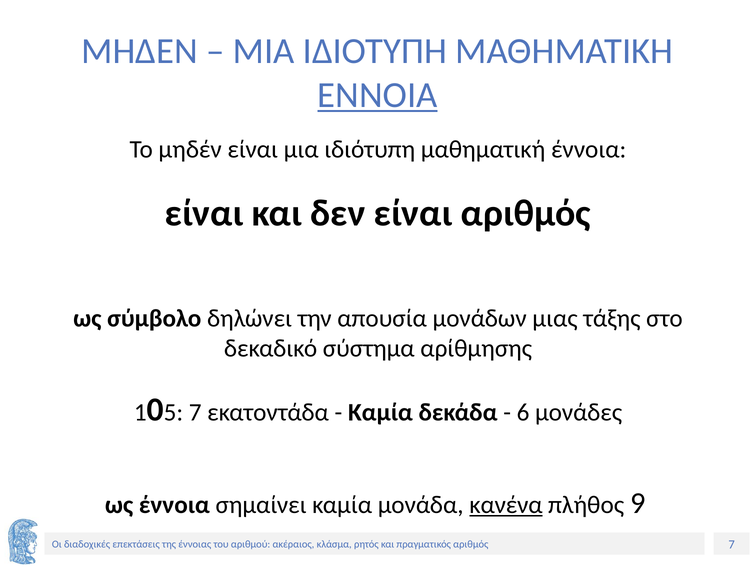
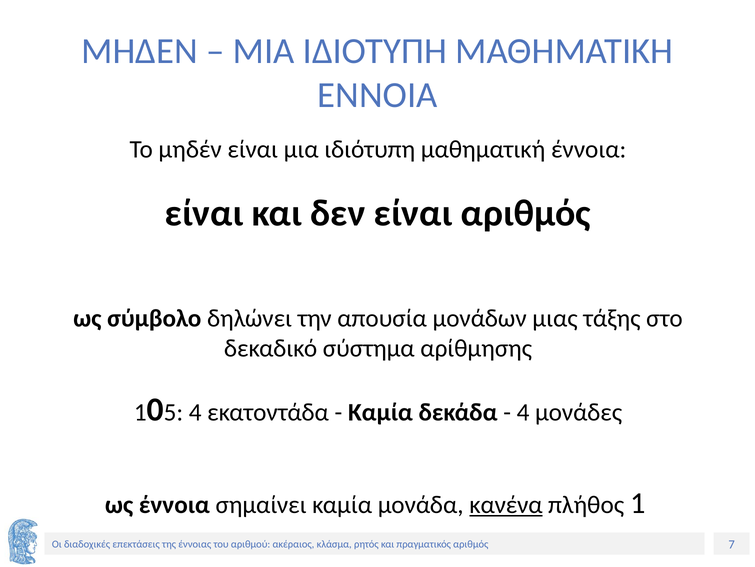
ΕΝΝΟΙΑ underline: present -> none (377, 95)
5 7: 7 -> 4 (195, 412)
6: 6 -> 4 (523, 412)
πλήθος 9: 9 -> 1 (638, 503)
